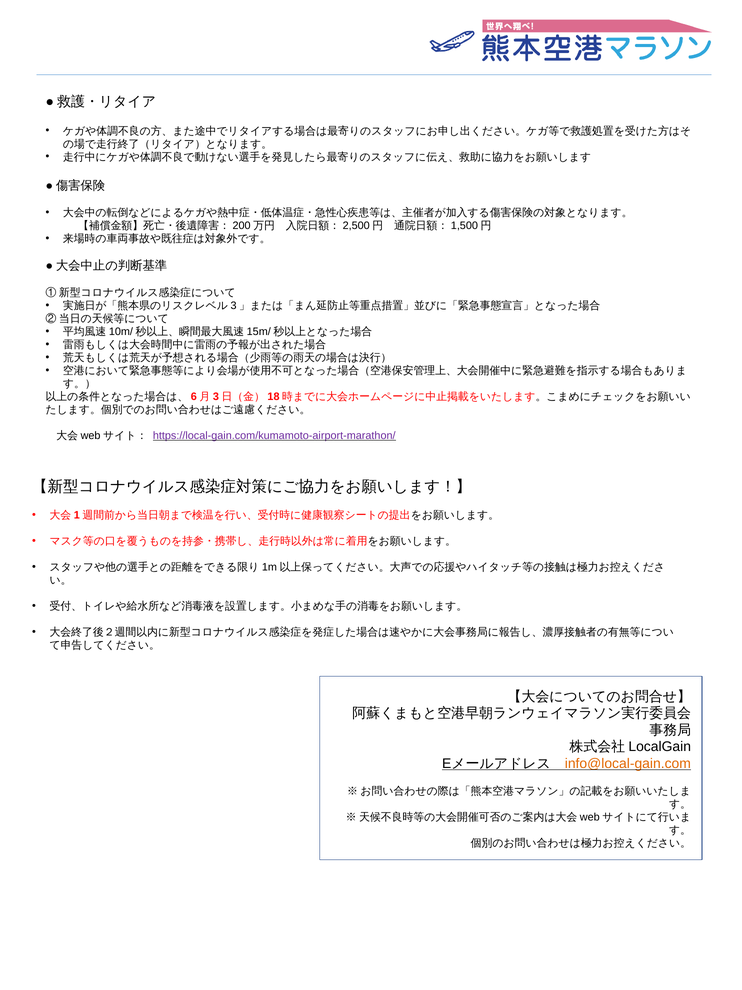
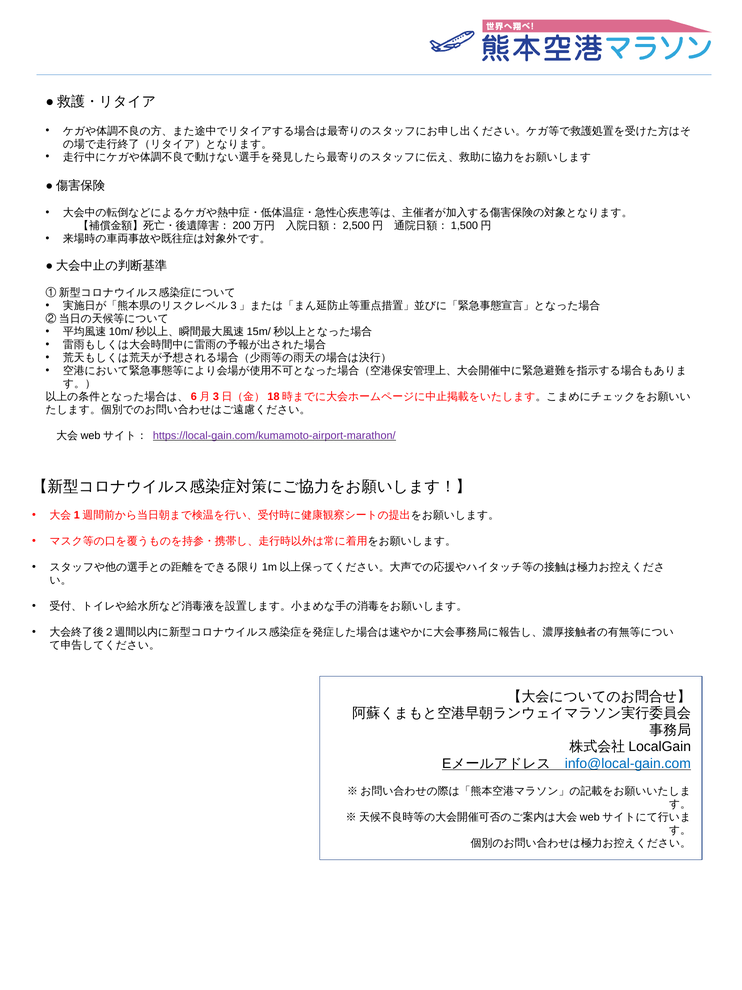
info@local-gain.com colour: orange -> blue (628, 763)
